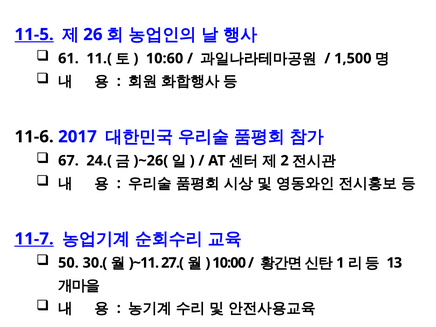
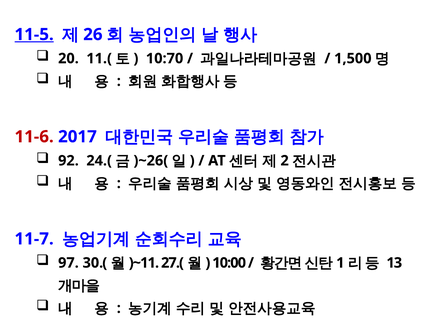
61: 61 -> 20 (68, 58)
10:60: 10:60 -> 10:70 (165, 58)
11-6 colour: black -> red (34, 137)
67: 67 -> 92 (68, 161)
11-7 underline: present -> none (34, 239)
50: 50 -> 97 (68, 263)
